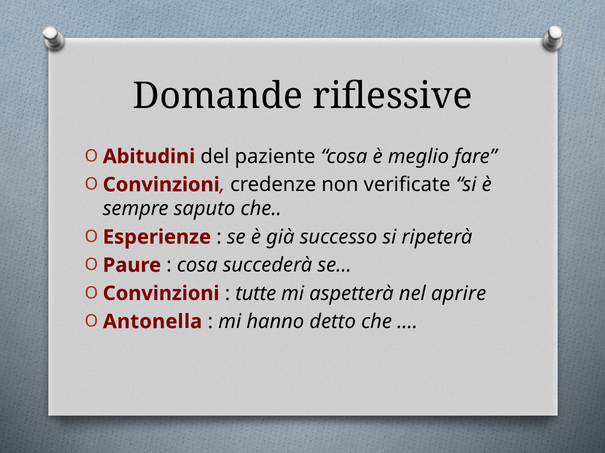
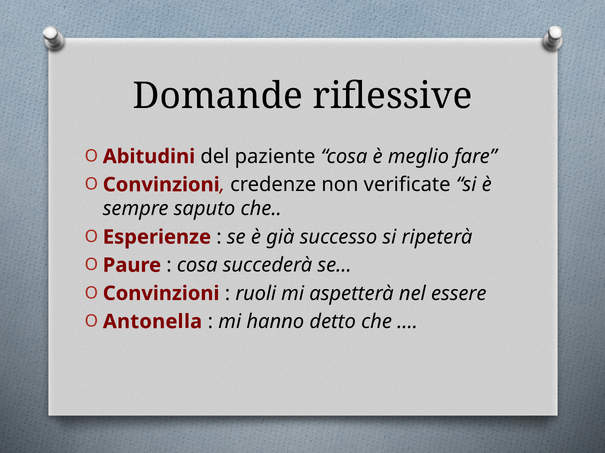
tutte: tutte -> ruoli (256, 294)
aprire: aprire -> essere (459, 294)
